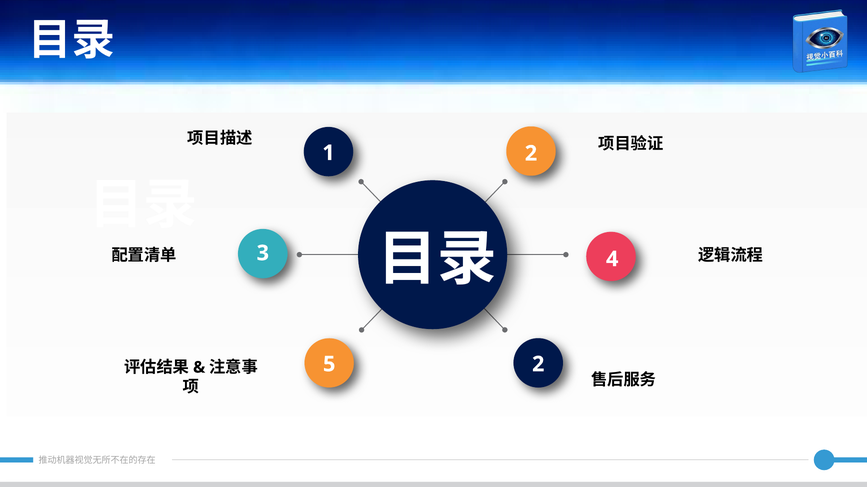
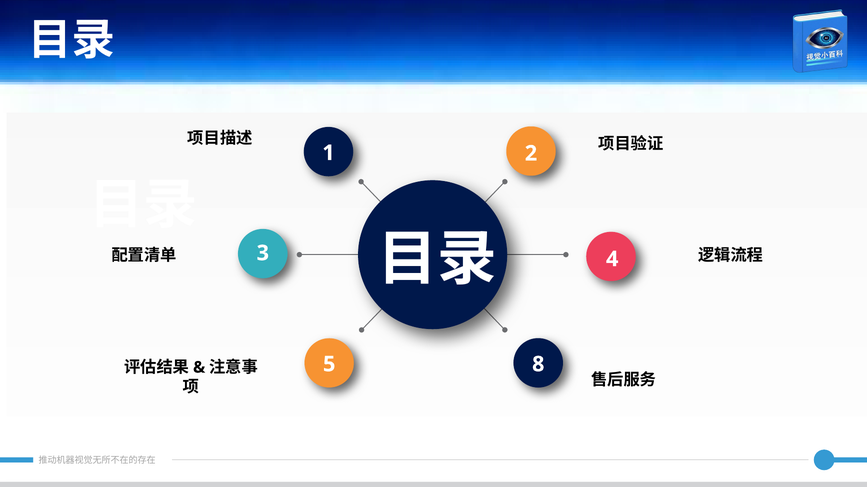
5 2: 2 -> 8 (538, 365)
